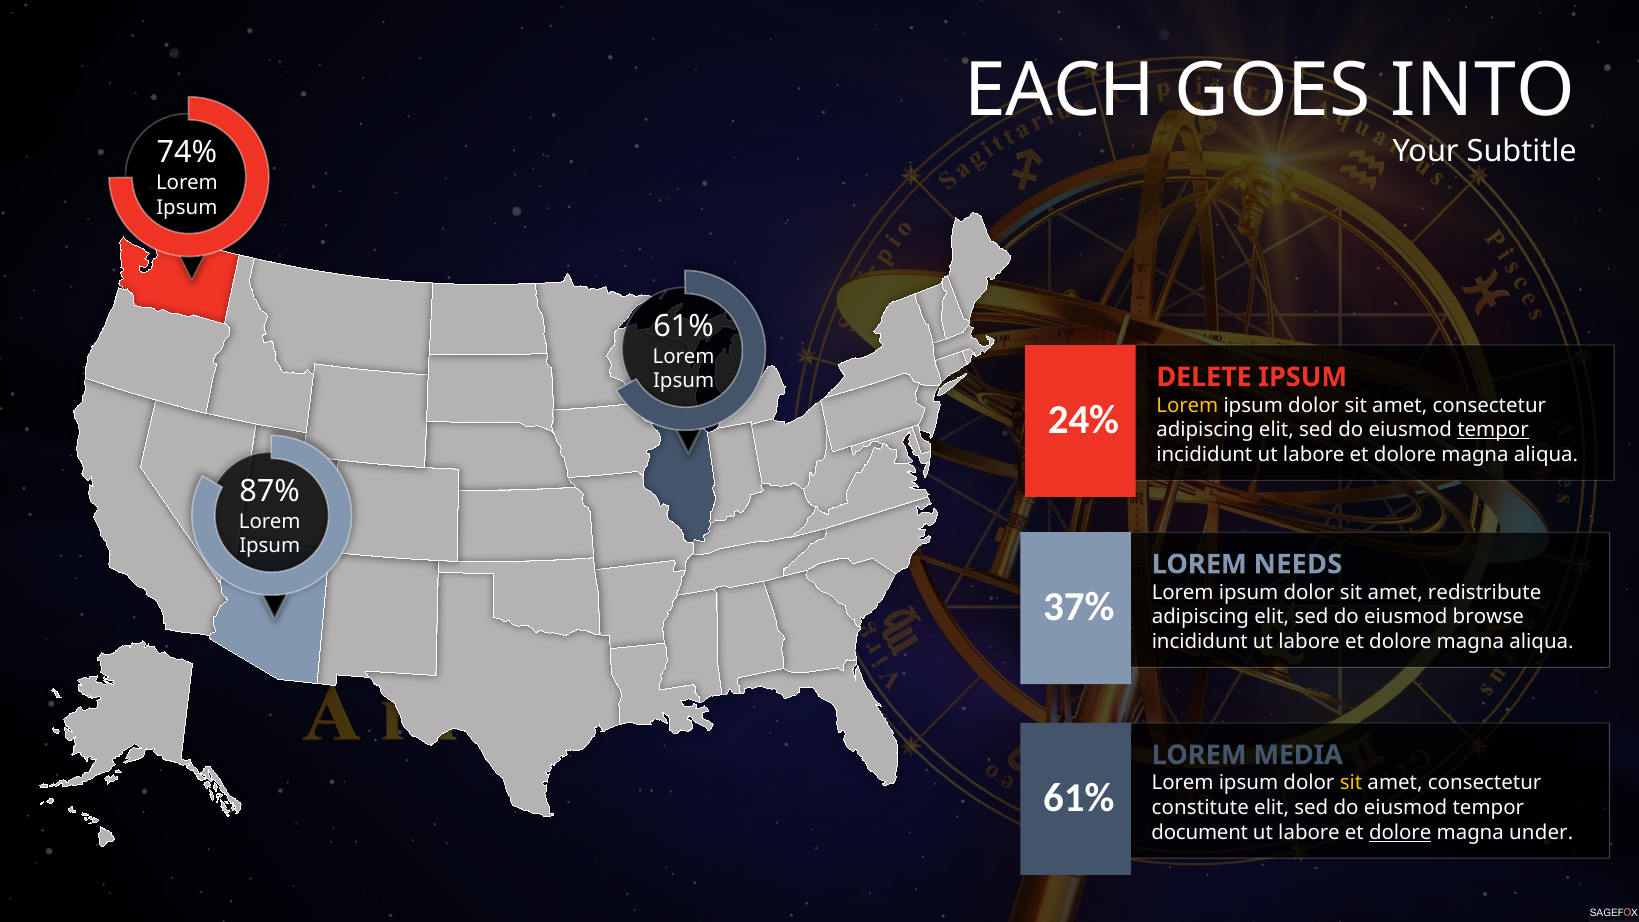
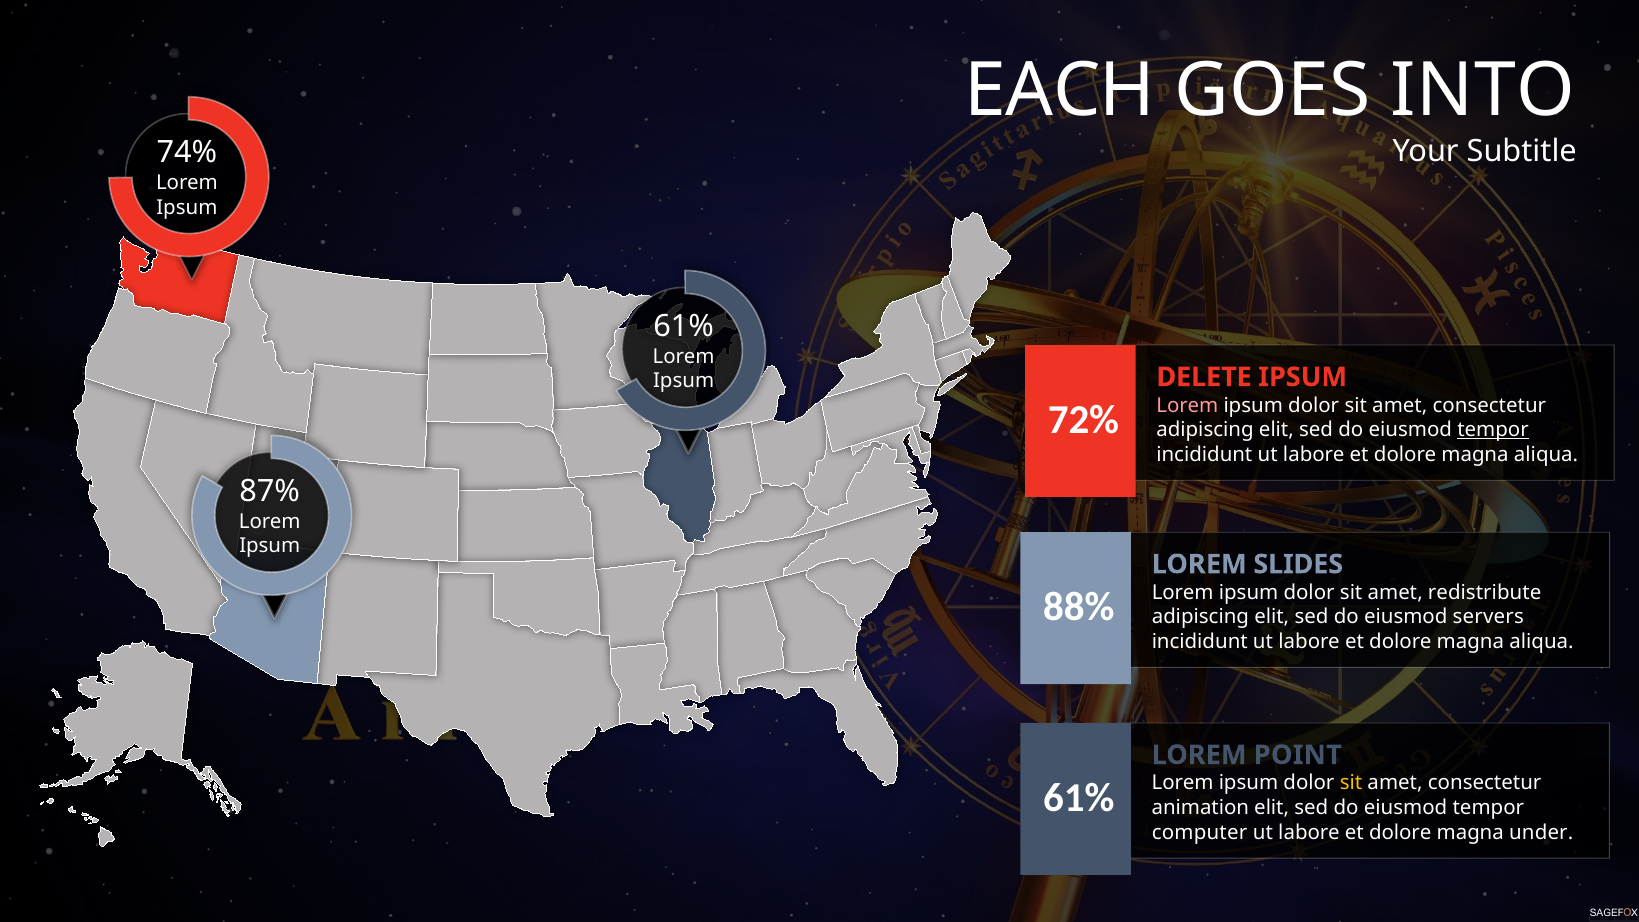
Lorem colour: yellow -> pink (1187, 405)
24%: 24% -> 72% (1083, 420)
NEEDS: NEEDS -> SLIDES (1298, 564)
37%: 37% -> 88% (1079, 607)
browse: browse -> servers (1488, 617)
MEDIA: MEDIA -> POINT (1298, 755)
constitute: constitute -> animation (1200, 808)
document: document -> computer (1200, 832)
dolore underline: present -> none (1400, 832)
